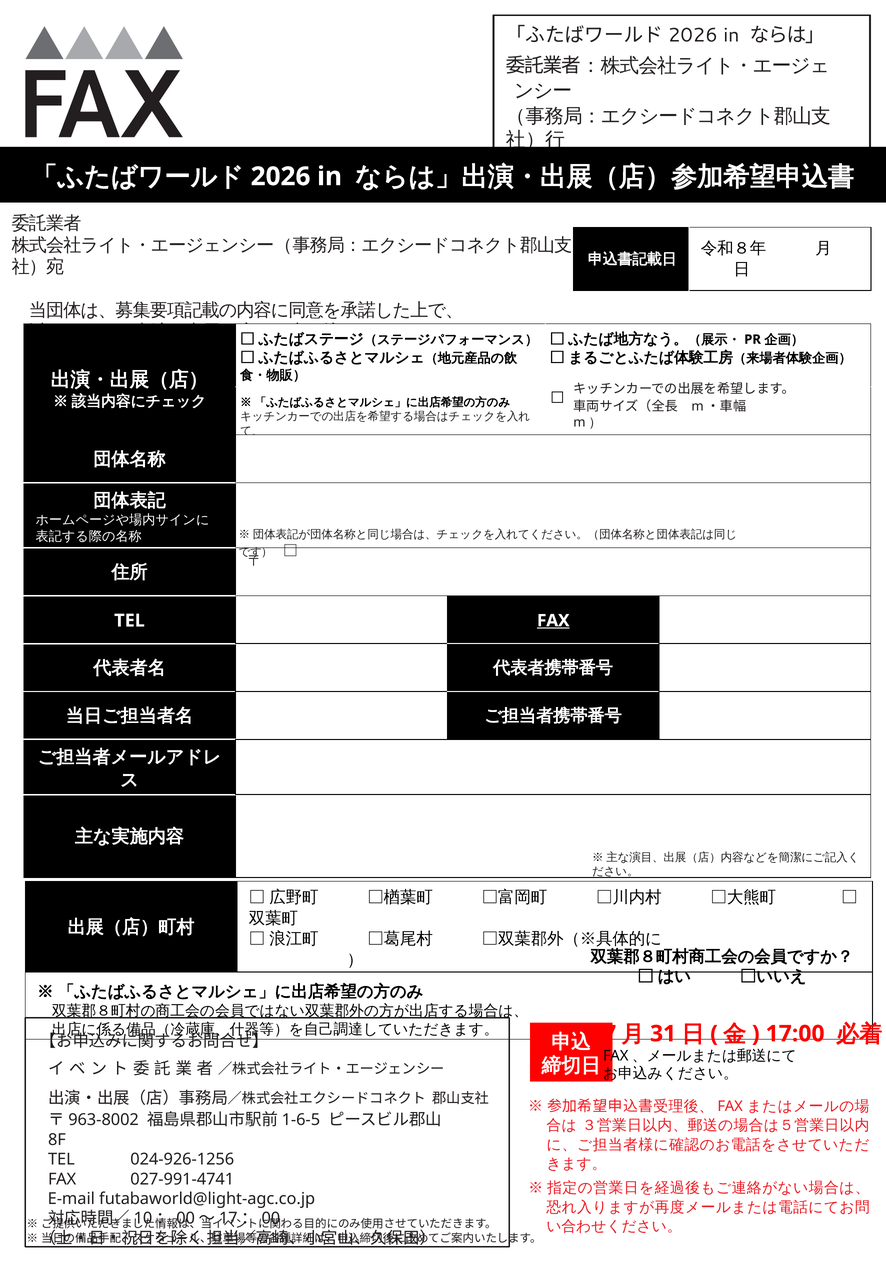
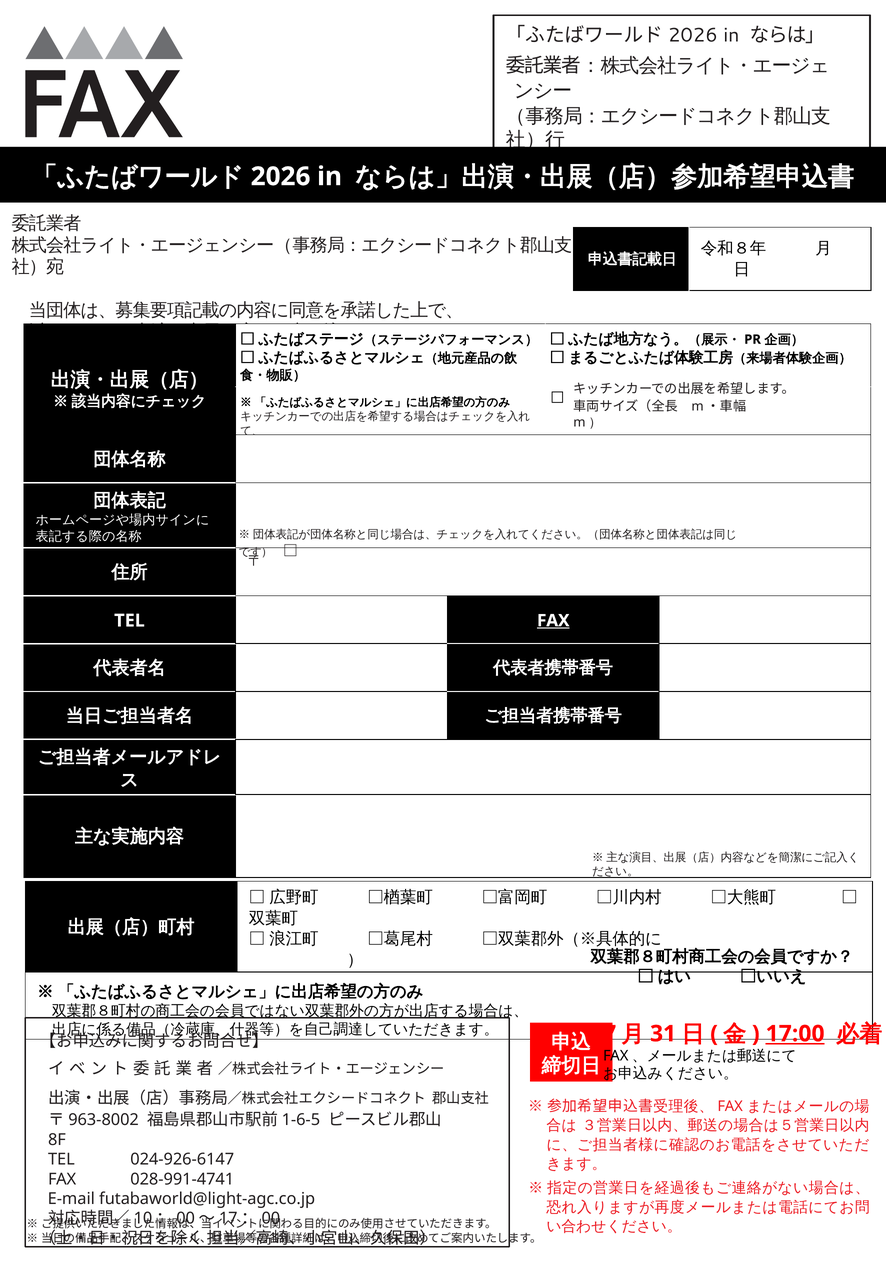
17:00 underline: none -> present (795, 1034)
024-926-1256: 024-926-1256 -> 024-926-6147 (182, 1159)
027-991-4741: 027-991-4741 -> 028-991-4741 (182, 1179)
